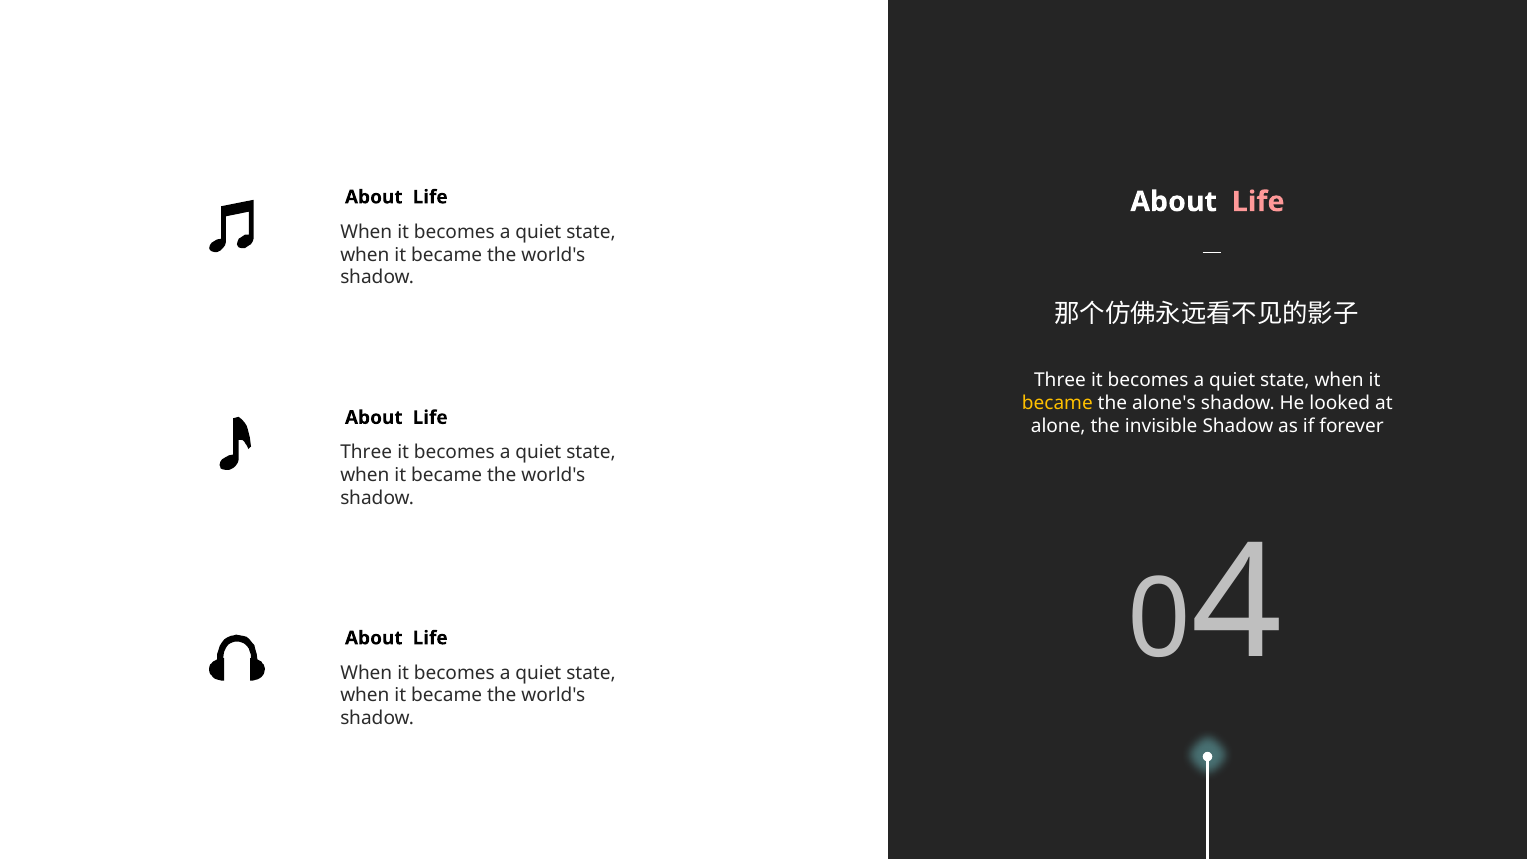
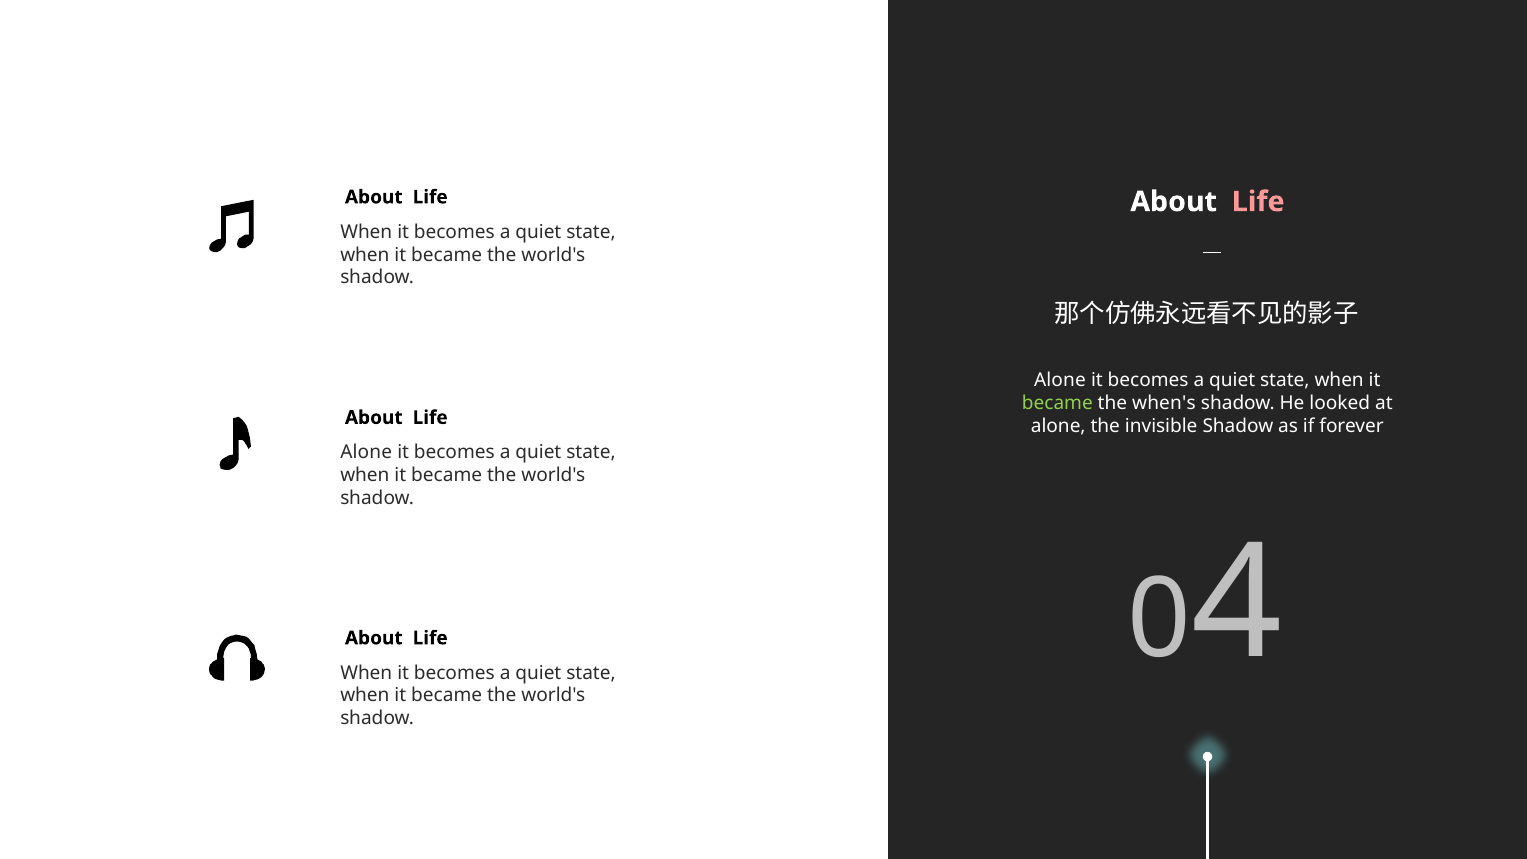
Three: Three -> Alone (1060, 380)
became colour: yellow -> light green (1057, 403)
alone's: alone's -> when's (1164, 403)
Three: Three -> Alone (366, 452)
